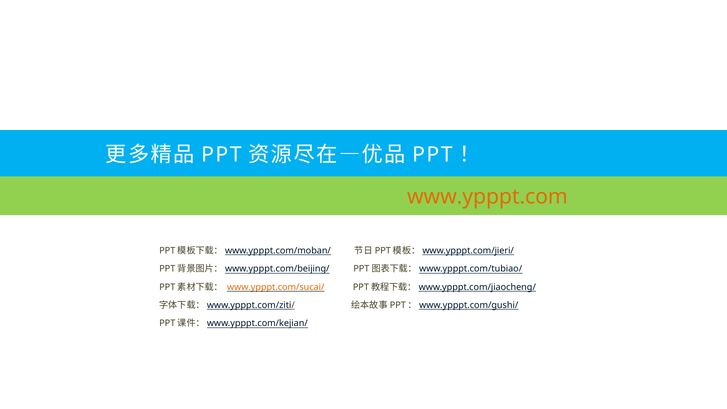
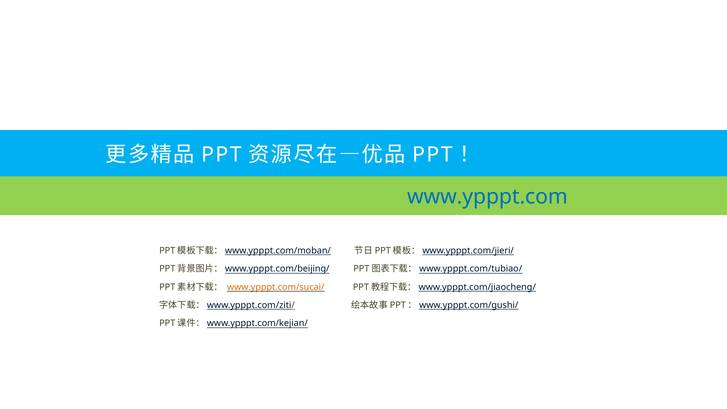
www.ypppt.com colour: orange -> blue (487, 197)
